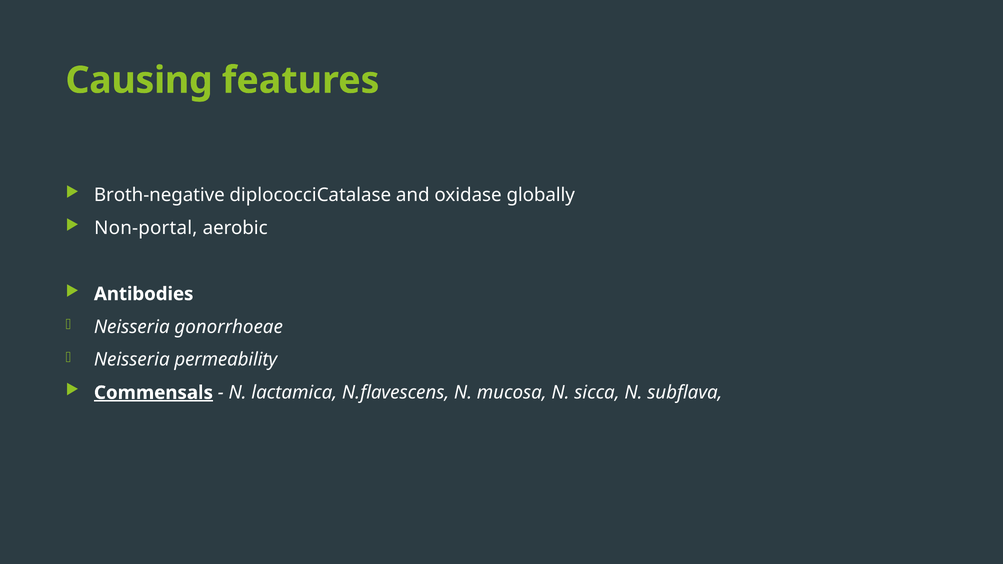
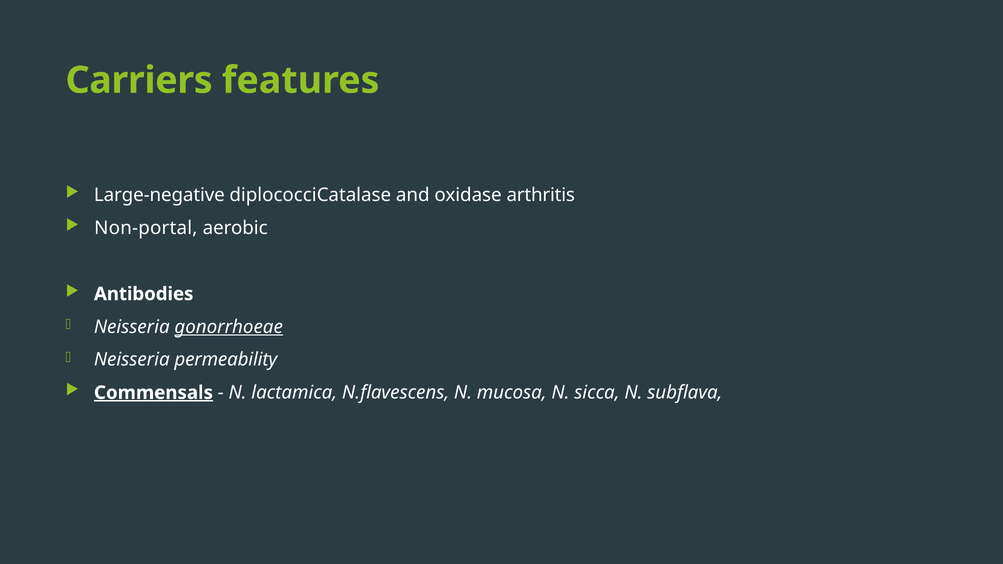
Causing: Causing -> Carriers (139, 80)
Broth-negative: Broth-negative -> Large-negative (159, 195)
globally: globally -> arthritis (541, 195)
gonorrhoeae underline: none -> present (229, 327)
